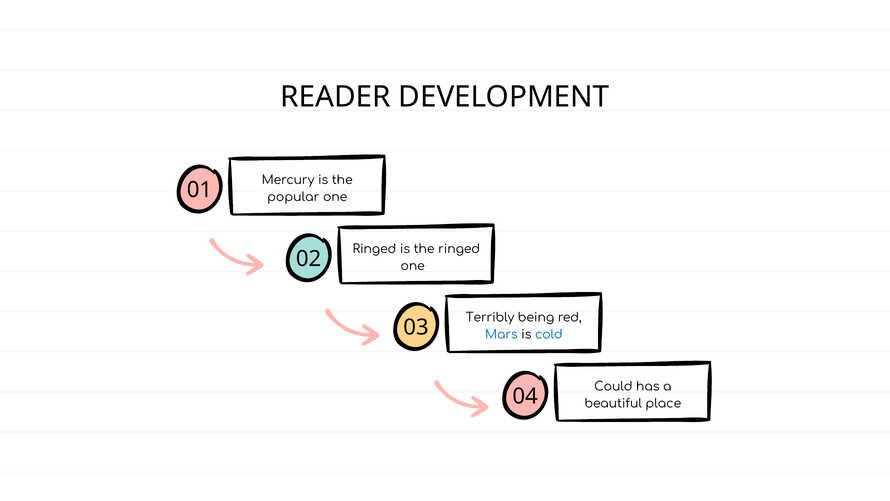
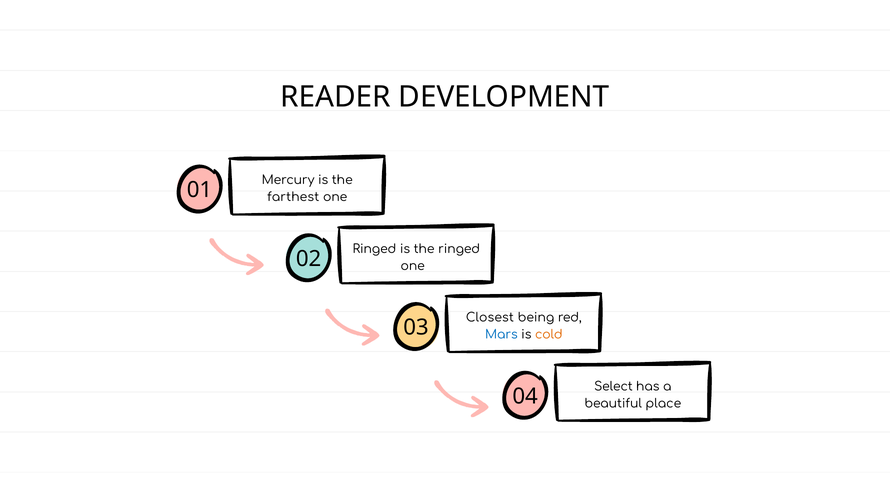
popular: popular -> farthest (293, 197)
Terribly: Terribly -> Closest (490, 318)
cold colour: blue -> orange (549, 335)
Could: Could -> Select (613, 386)
